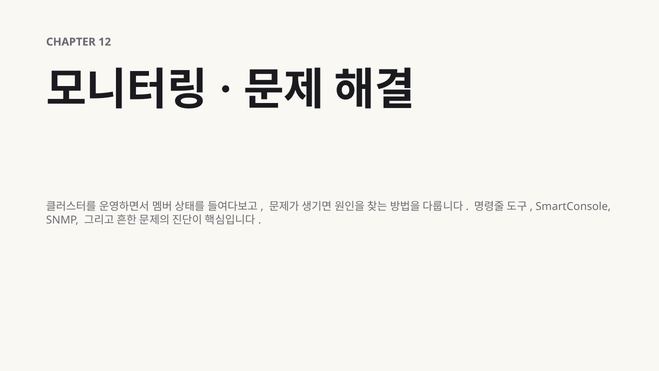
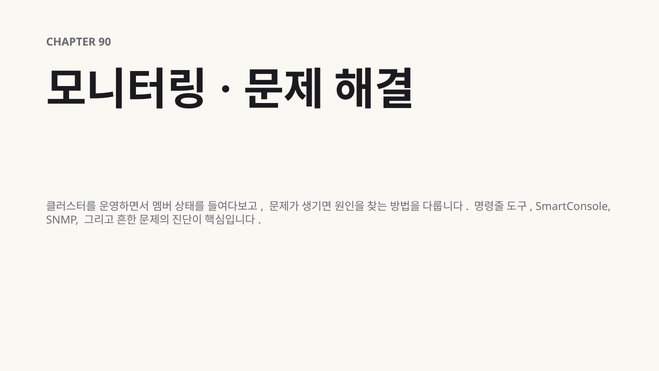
12: 12 -> 90 (105, 42)
